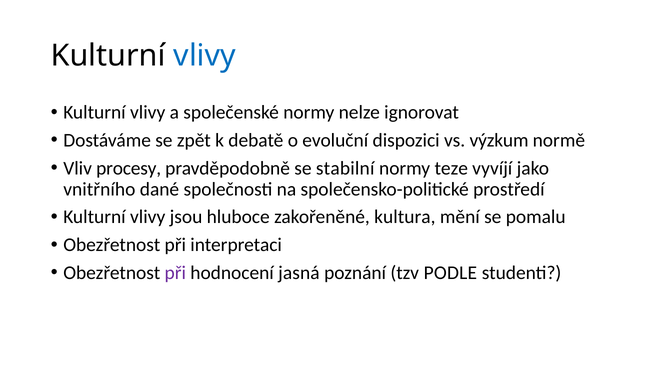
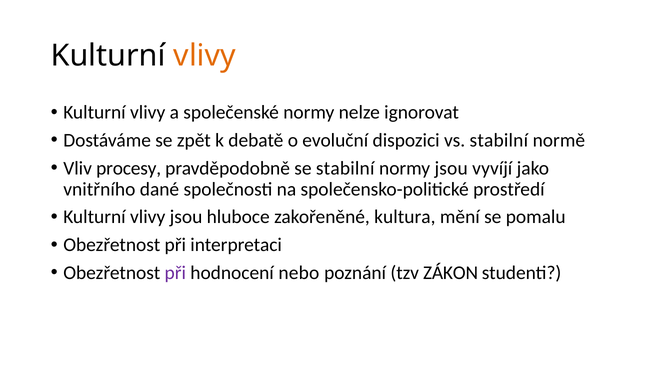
vlivy colour: blue -> orange (205, 56)
vs výzkum: výzkum -> stabilní (499, 141)
normy teze: teze -> jsou (451, 168)
jasná: jasná -> nebo (299, 273)
PODLE: PODLE -> ZÁKON (451, 273)
